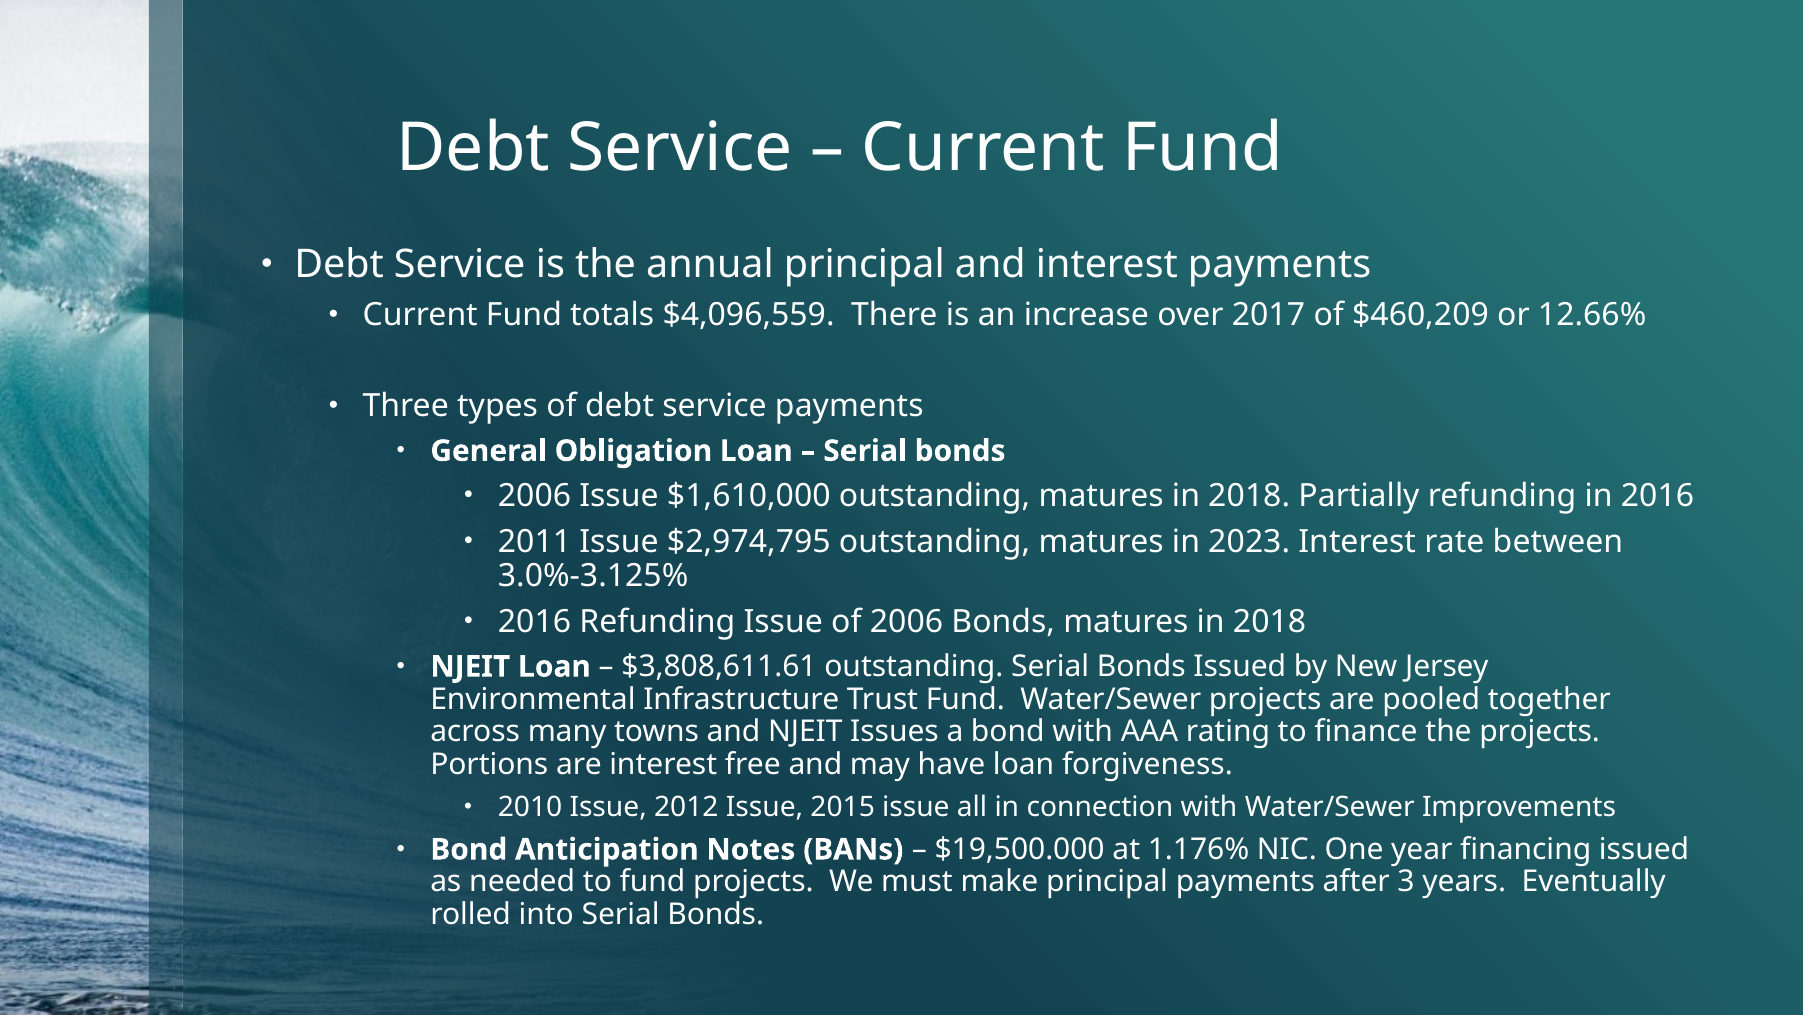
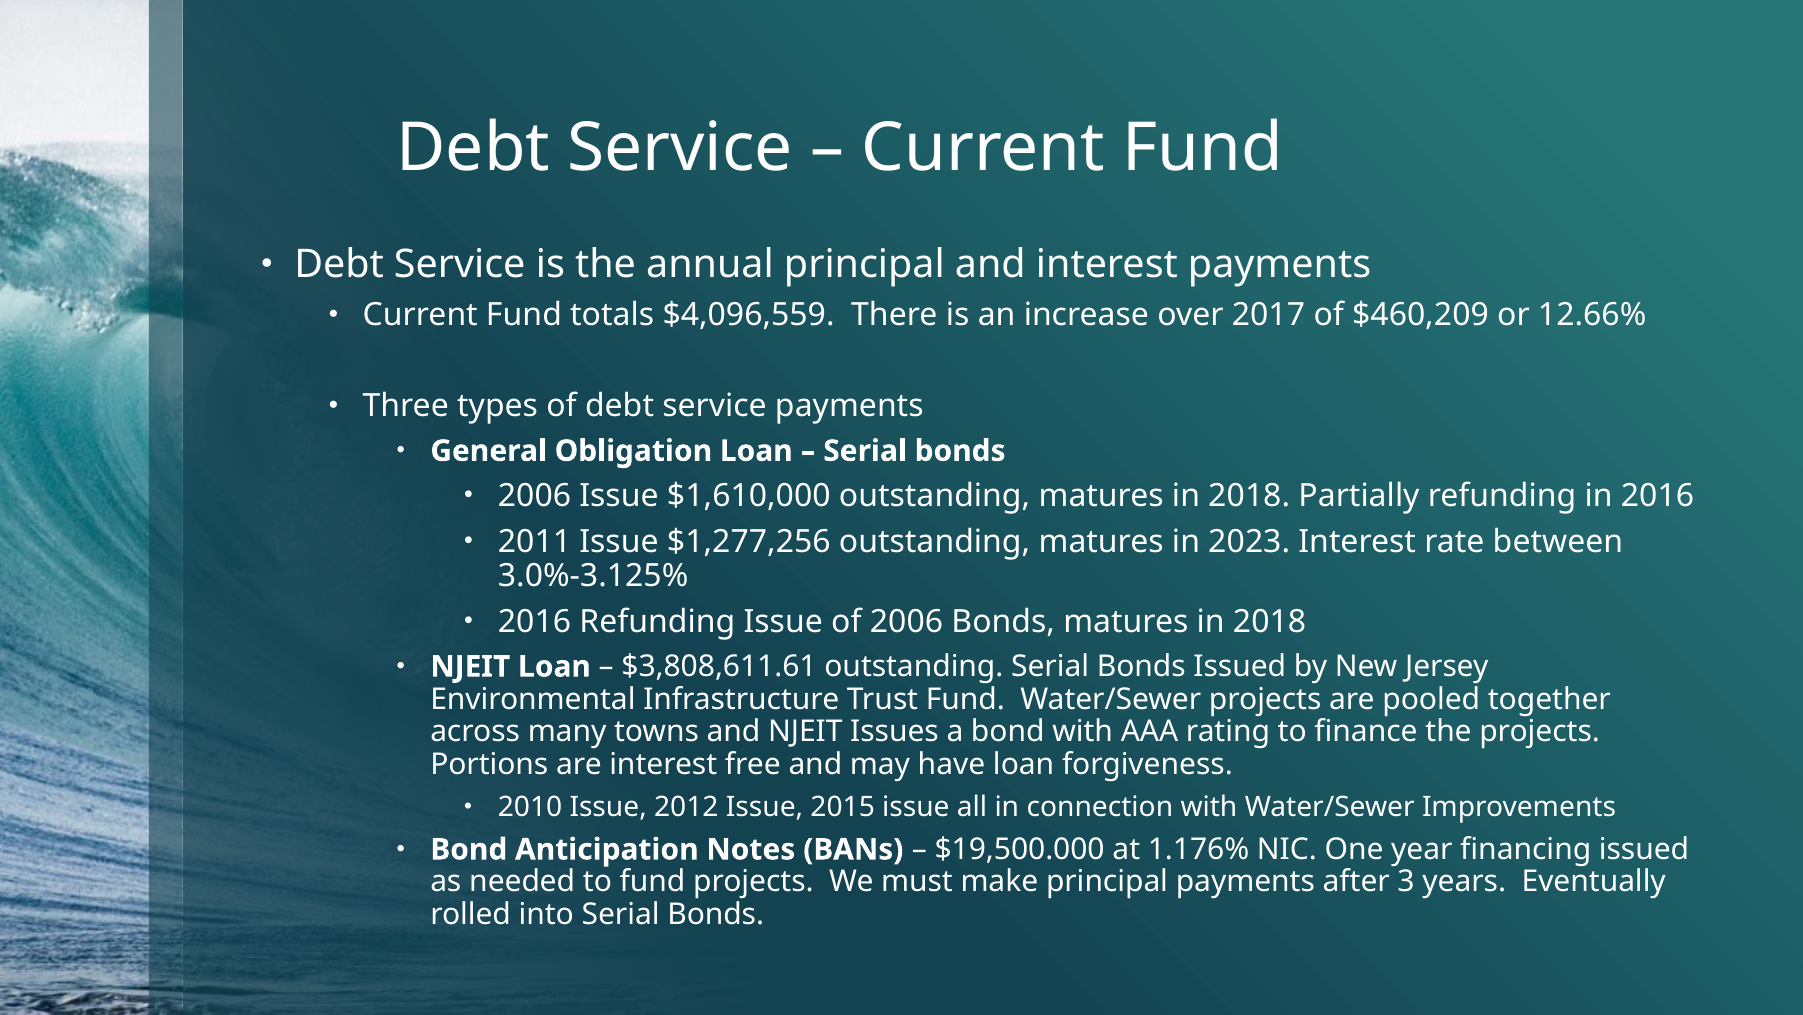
$2,974,795: $2,974,795 -> $1,277,256 (749, 541)
